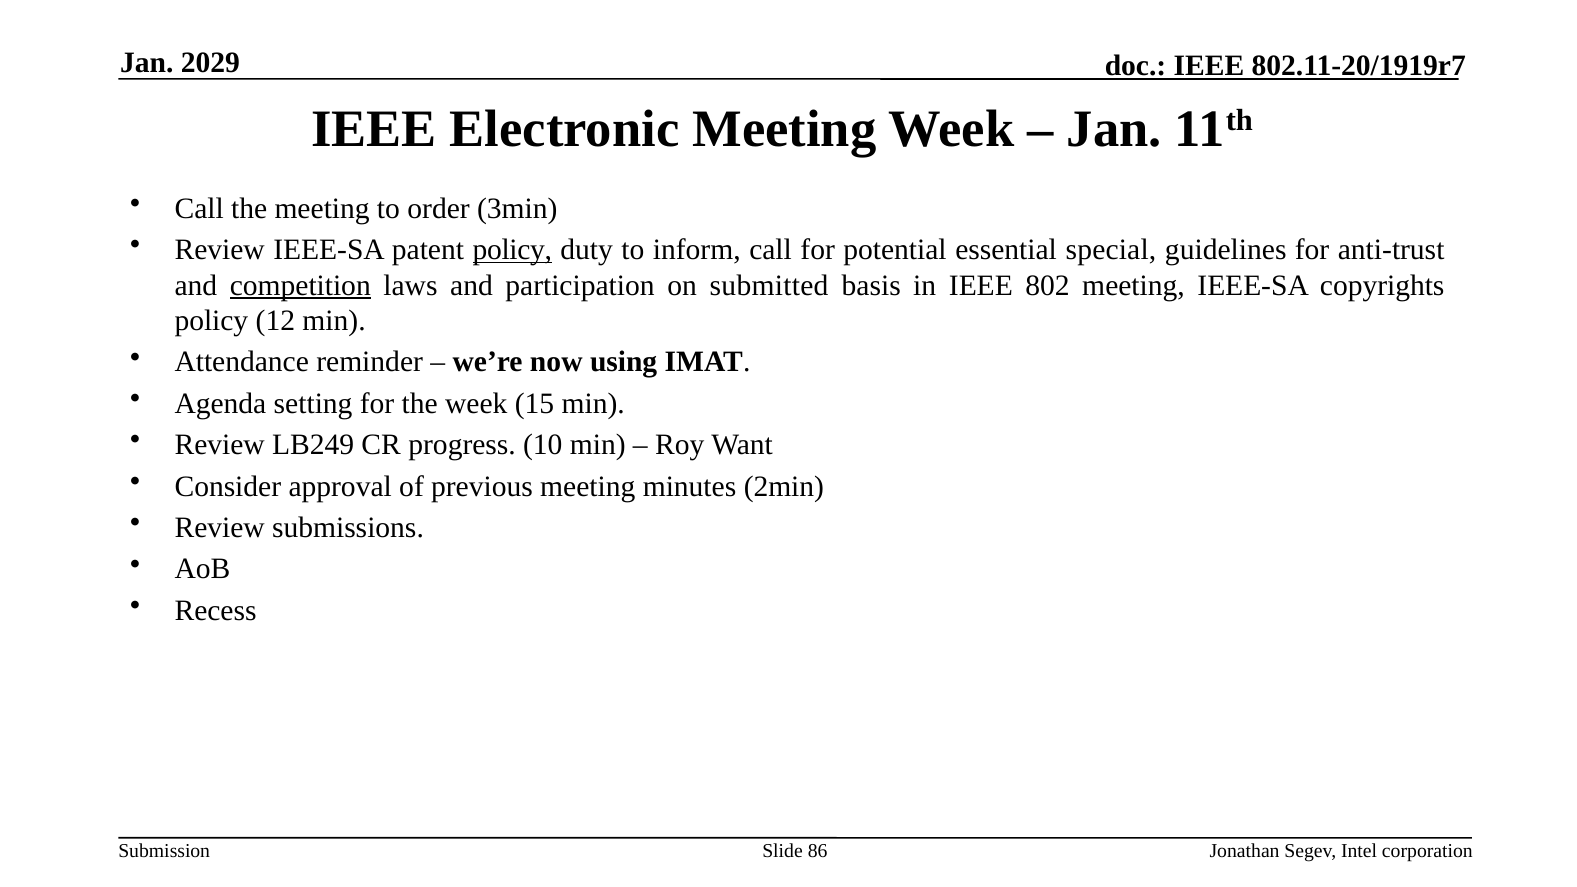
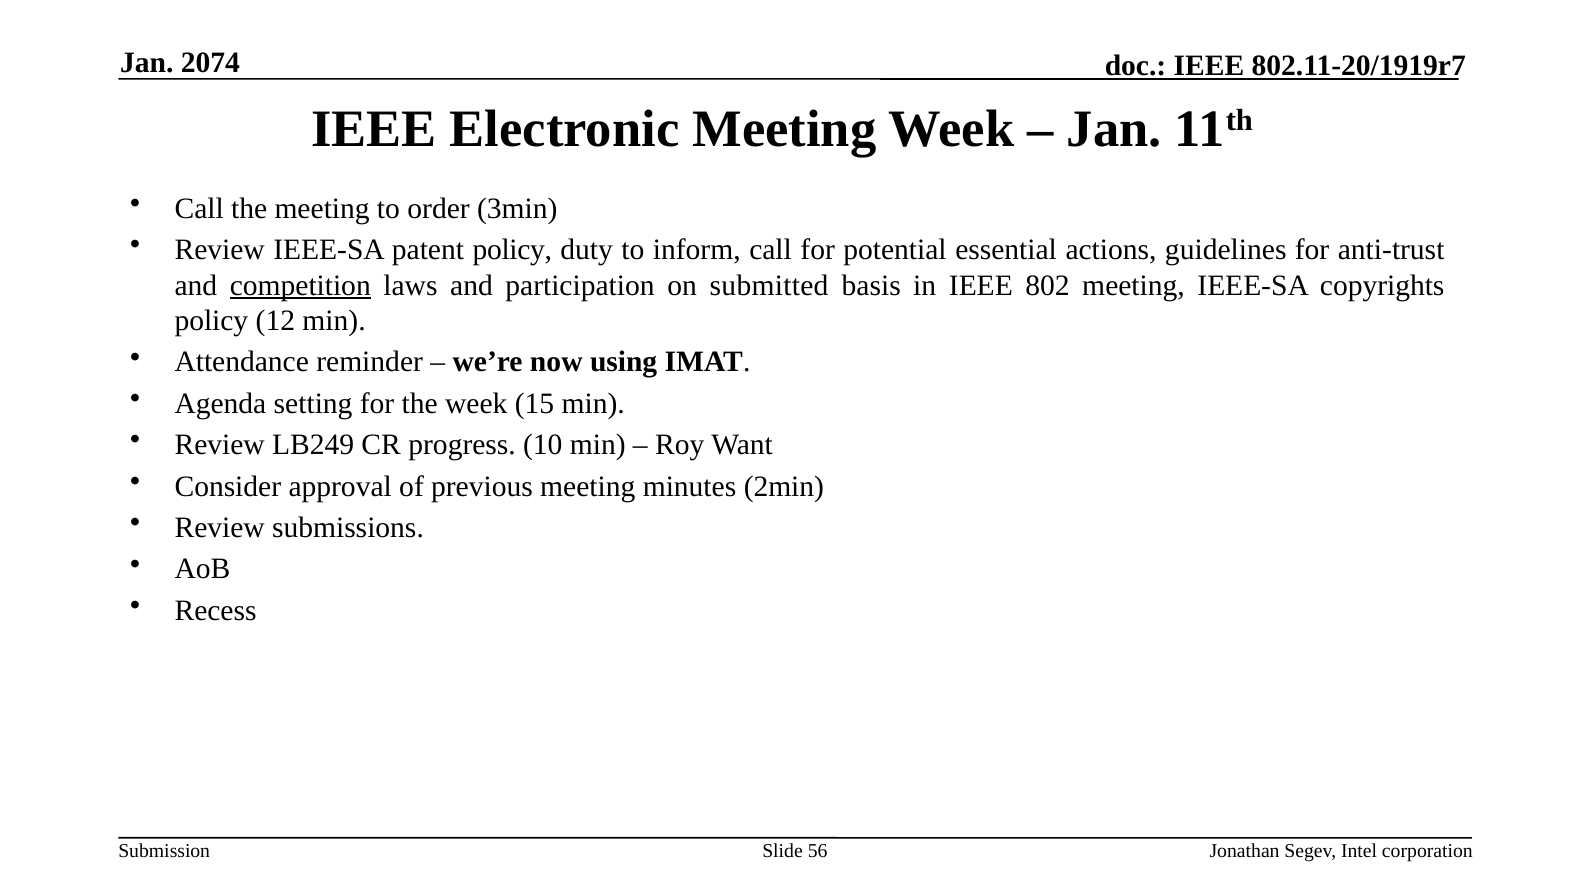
2029: 2029 -> 2074 (210, 63)
policy underline: present -> none (512, 250)
special: special -> actions (1111, 250)
86: 86 -> 56 (818, 851)
